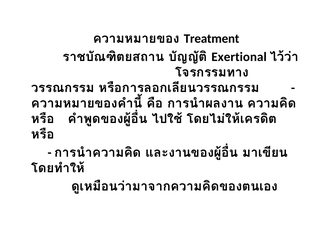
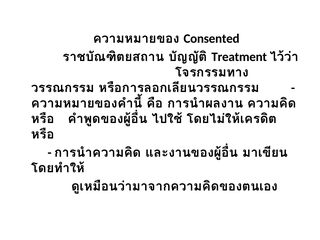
Treatment: Treatment -> Consented (212, 39)
Exertional: Exertional -> Treatment (239, 57)
